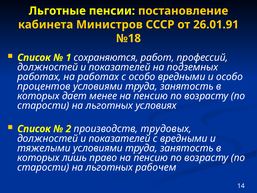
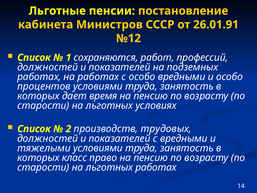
№18: №18 -> №12 (129, 38)
менее: менее -> время (103, 96)
лишь: лишь -> класс (74, 158)
льготных рабочем: рабочем -> работах (156, 167)
